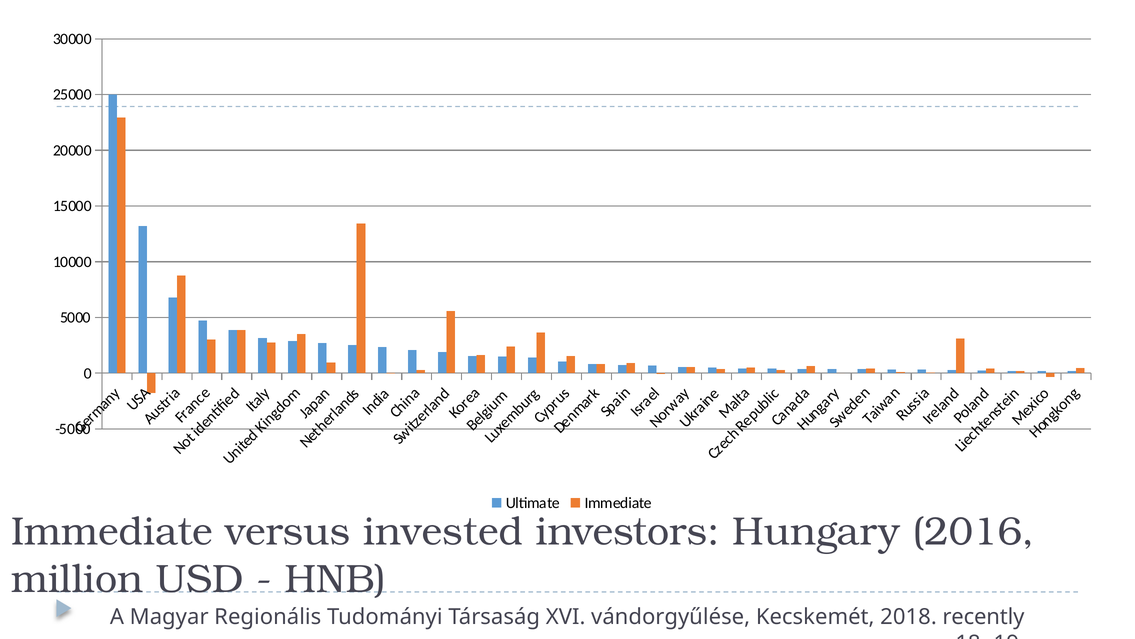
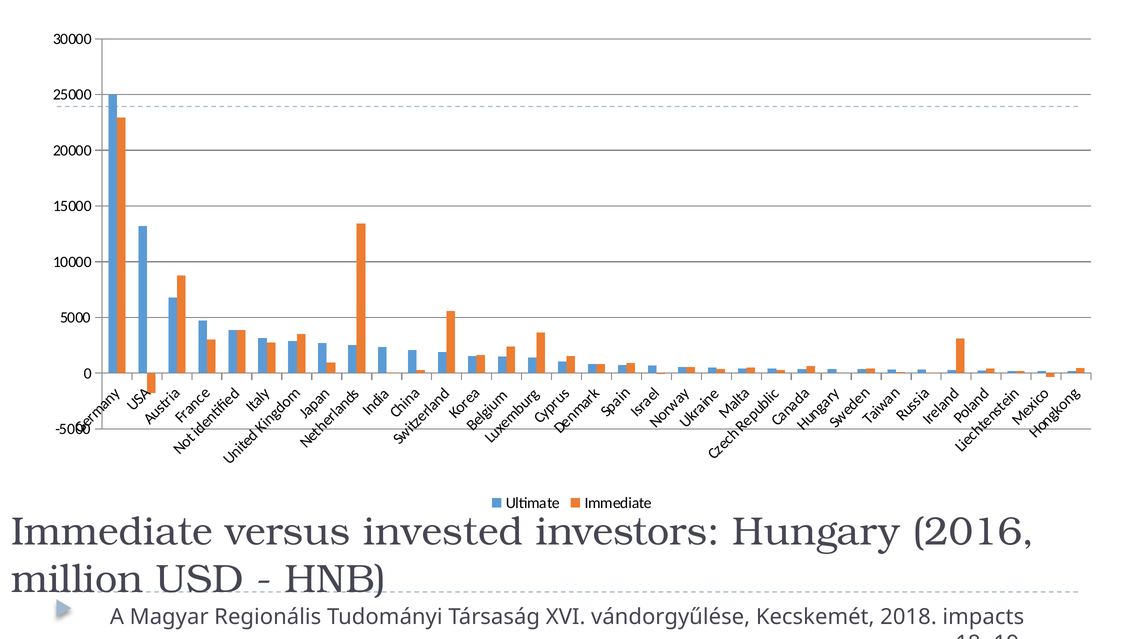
recently: recently -> impacts (983, 617)
